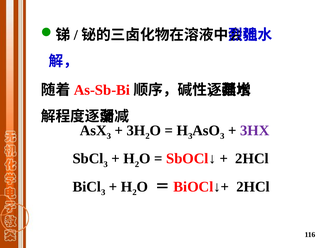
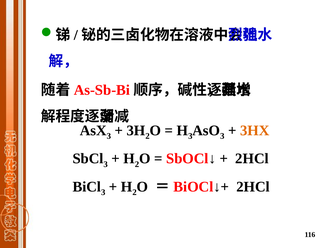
3HX colour: purple -> orange (255, 130)
